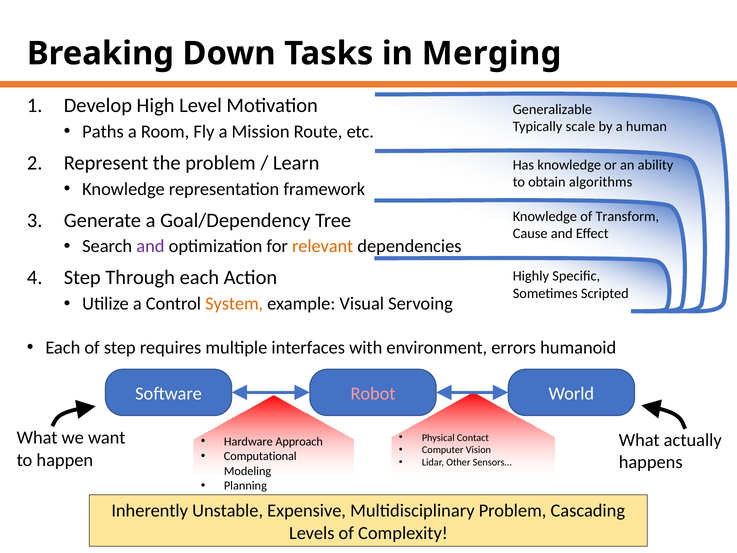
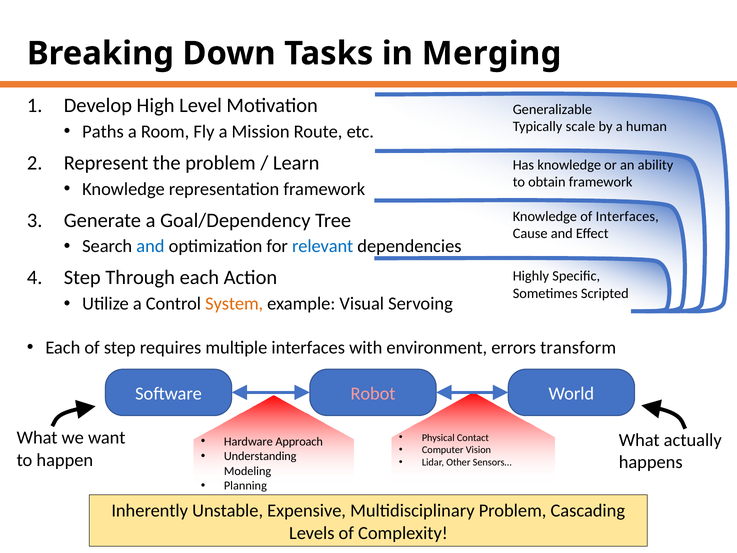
obtain algorithms: algorithms -> framework (601, 182)
of Transform: Transform -> Interfaces (627, 216)
and colour: purple -> blue (150, 246)
relevant colour: orange -> blue (323, 246)
humanoid: humanoid -> transform (578, 347)
Computational: Computational -> Understanding (260, 456)
